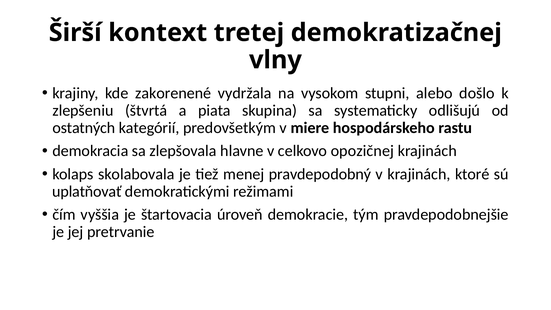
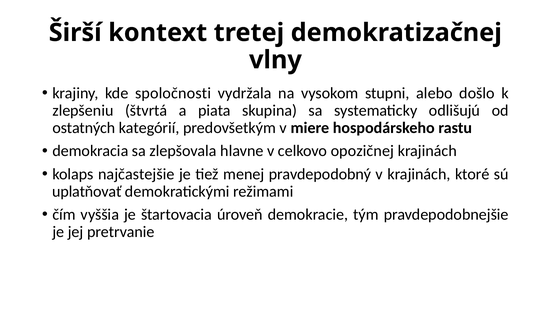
zakorenené: zakorenené -> spoločnosti (173, 93)
skolabovala: skolabovala -> najčastejšie (136, 174)
